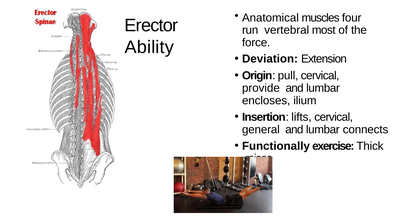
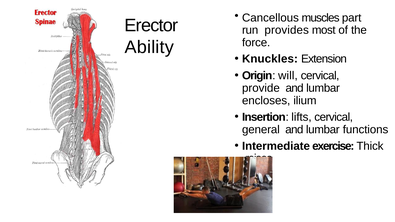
Anatomical: Anatomical -> Cancellous (270, 18)
four: four -> part (352, 18)
vertebral: vertebral -> provides (287, 30)
Deviation: Deviation -> Knuckles (270, 59)
pull: pull -> will (288, 76)
connects: connects -> functions (366, 130)
Functionally: Functionally -> Intermediate (276, 146)
